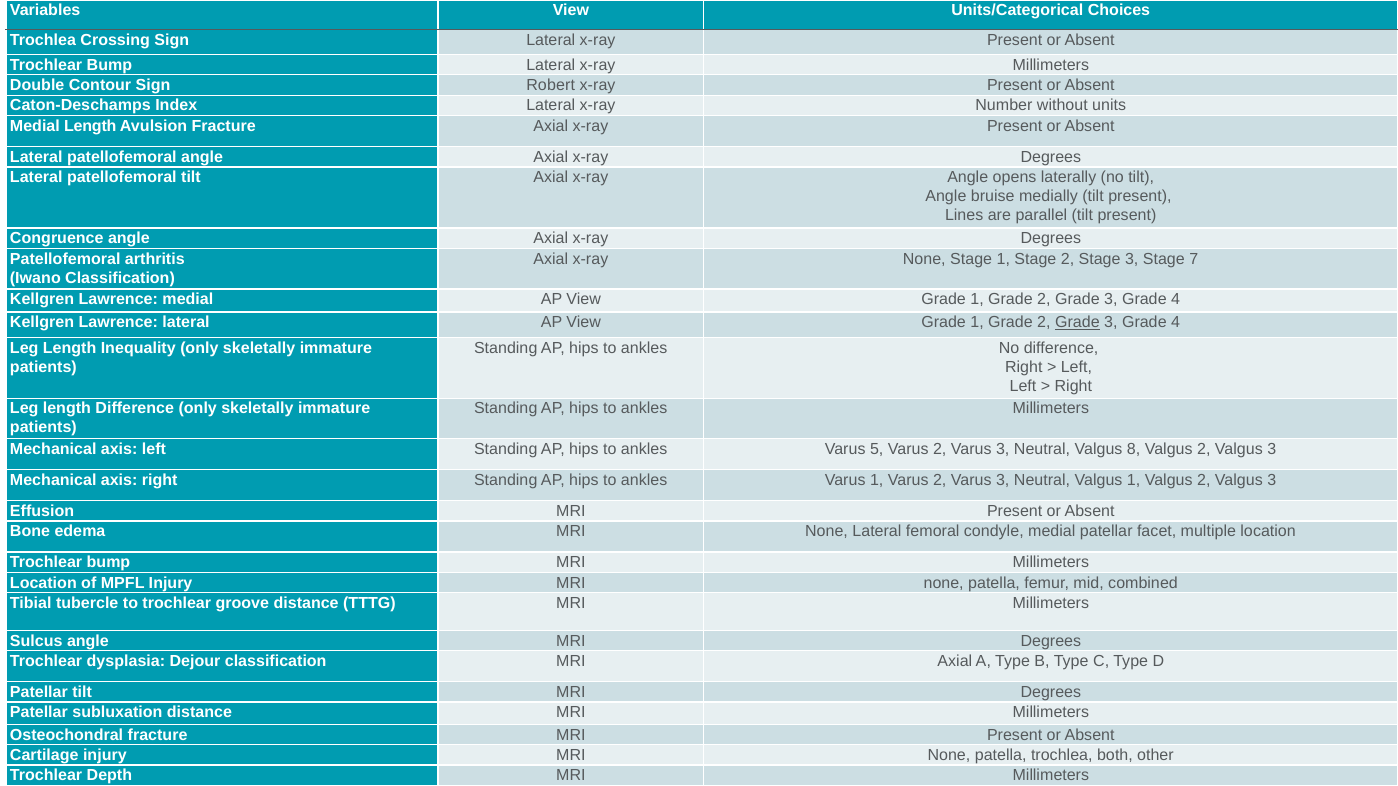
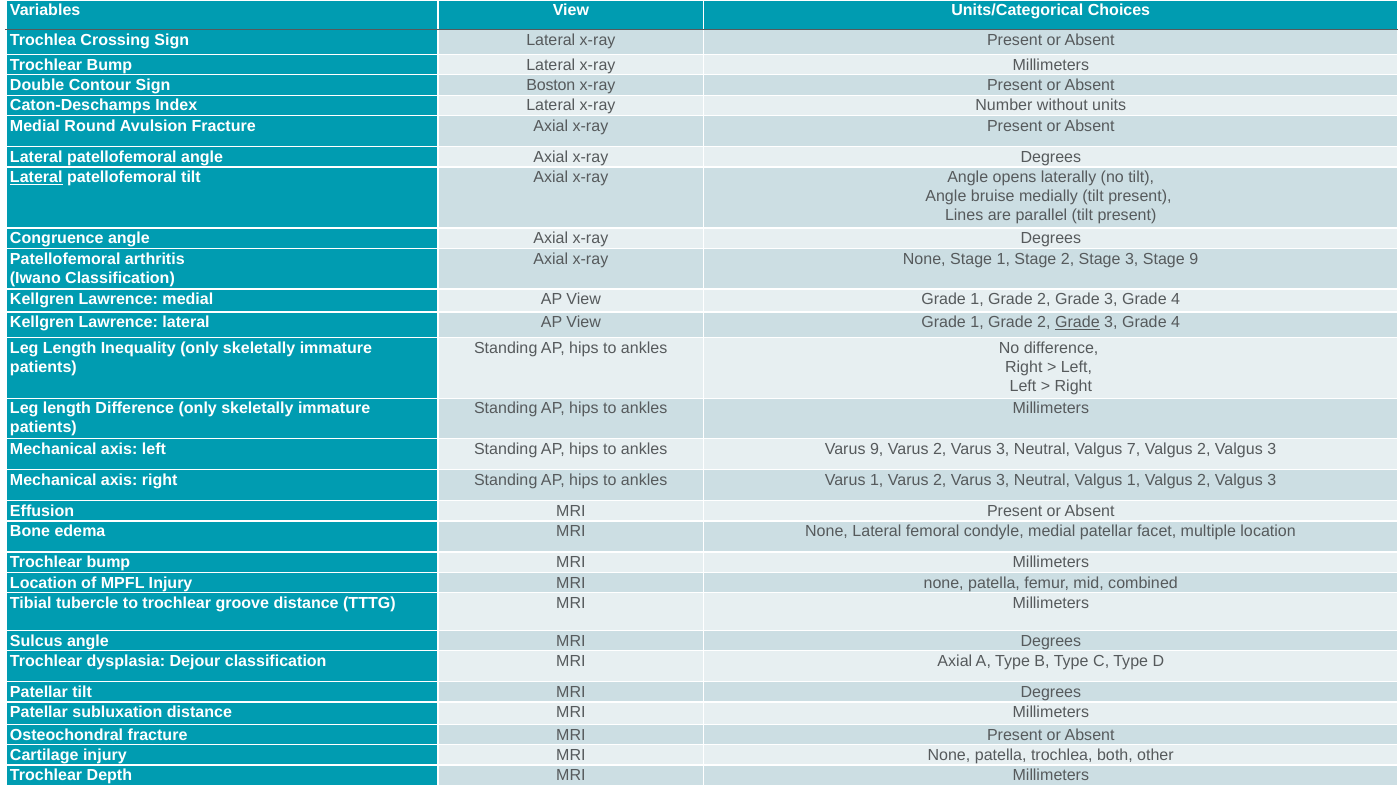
Robert: Robert -> Boston (551, 85)
Medial Length: Length -> Round (90, 126)
Lateral underline: none -> present (36, 178)
Stage 7: 7 -> 9 (1194, 259)
Varus 5: 5 -> 9 (877, 449)
8: 8 -> 7 (1134, 449)
